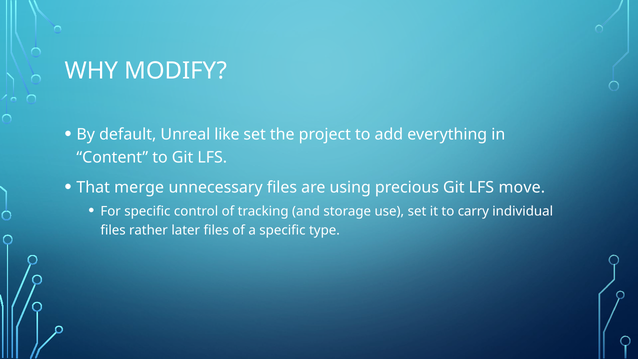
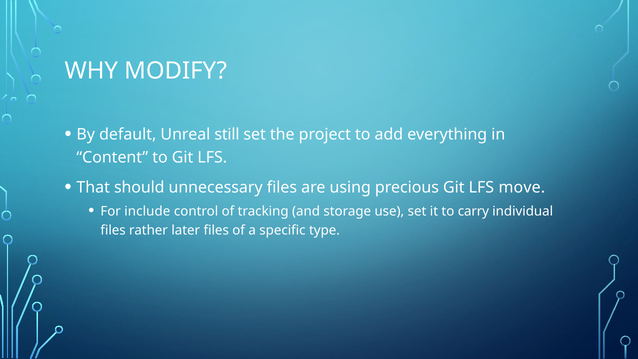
like: like -> still (227, 135)
merge: merge -> should (139, 187)
For specific: specific -> include (147, 211)
